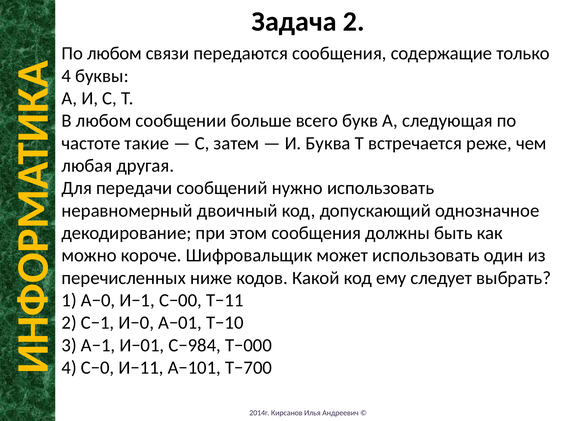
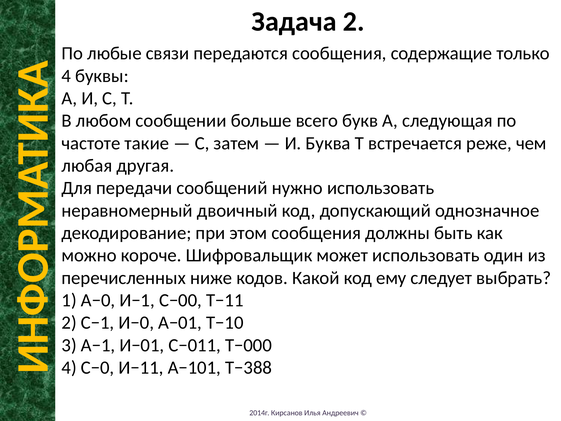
По любом: любом -> любые (114, 53)
С−984: С−984 -> С−011 (195, 345)
Т−700: Т−700 -> Т−388 (249, 368)
